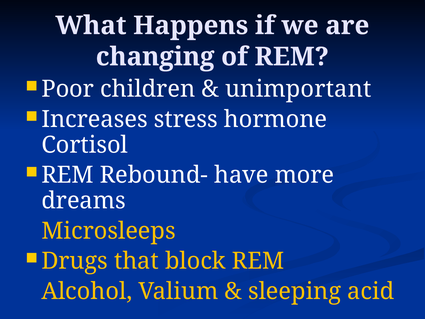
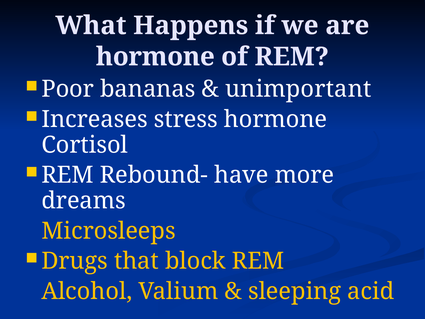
changing: changing -> hormone (155, 57)
children: children -> bananas (148, 89)
